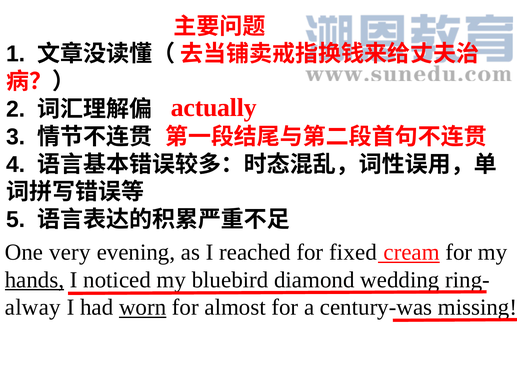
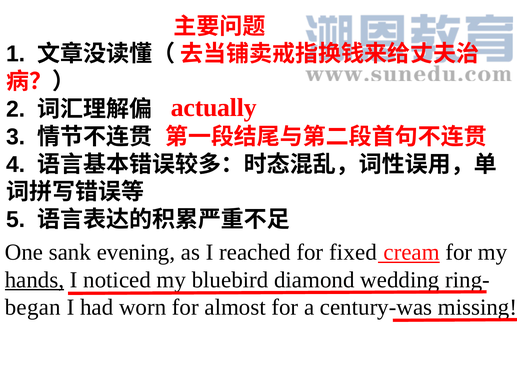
very: very -> sank (70, 252)
alway: alway -> began (33, 307)
worn underline: present -> none (143, 307)
